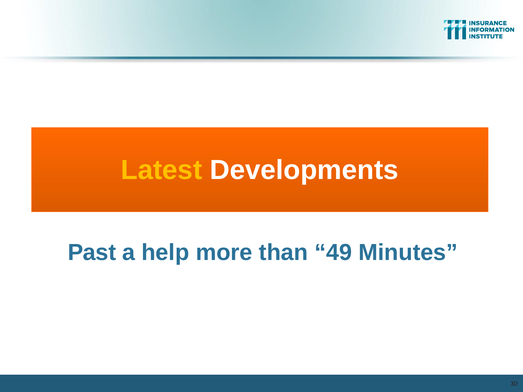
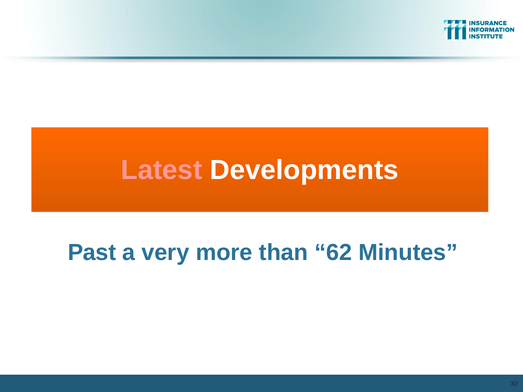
Latest colour: yellow -> pink (162, 170)
help: help -> very (165, 253)
49: 49 -> 62 (333, 253)
